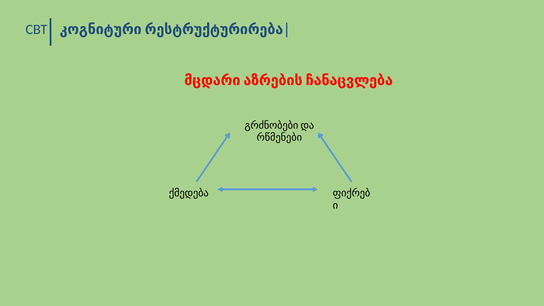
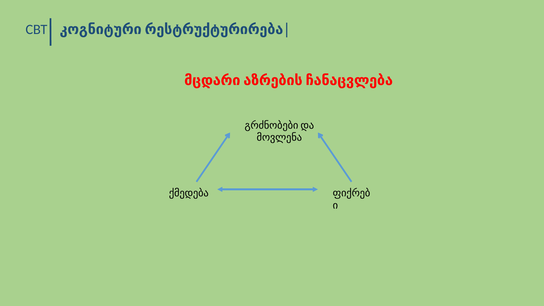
რწმენები: რწმენები -> მოვლენა (279, 138)
